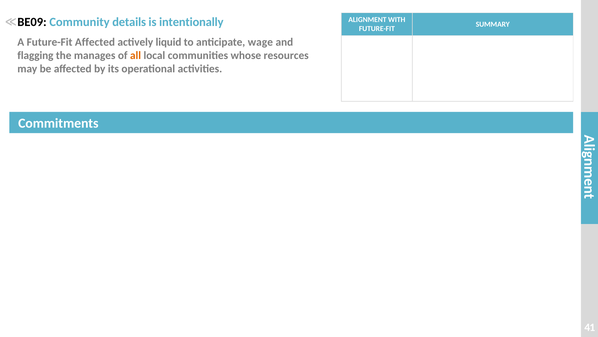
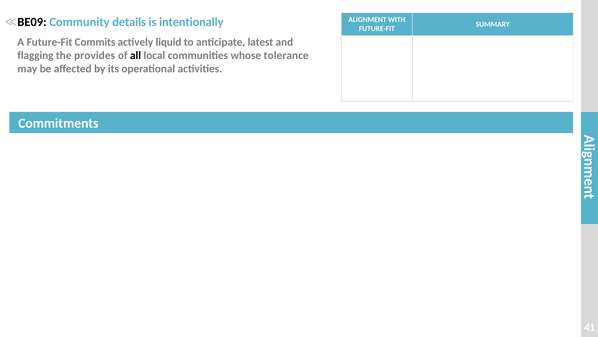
Future-Fit Affected: Affected -> Commits (95, 42)
wage: wage -> latest (260, 42)
manages: manages -> provides (95, 55)
all colour: orange -> black (136, 55)
resources: resources -> tolerance (286, 55)
